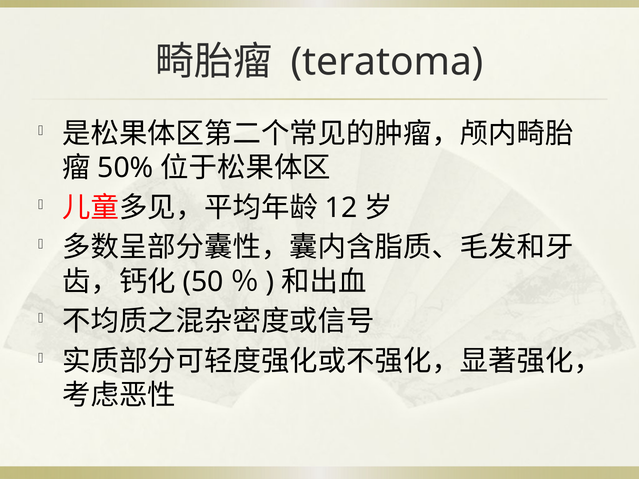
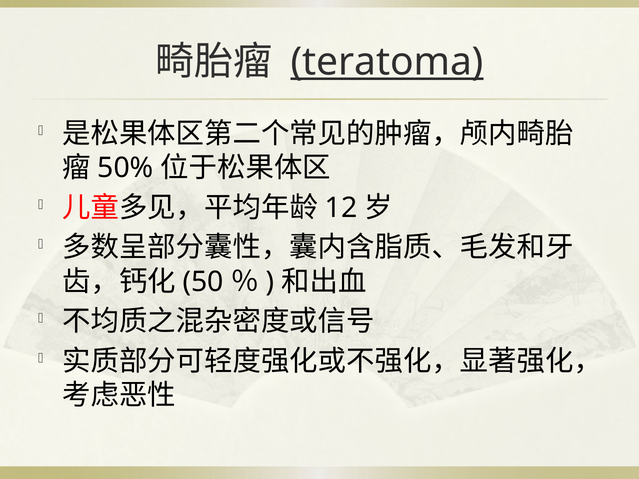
teratoma underline: none -> present (387, 62)
